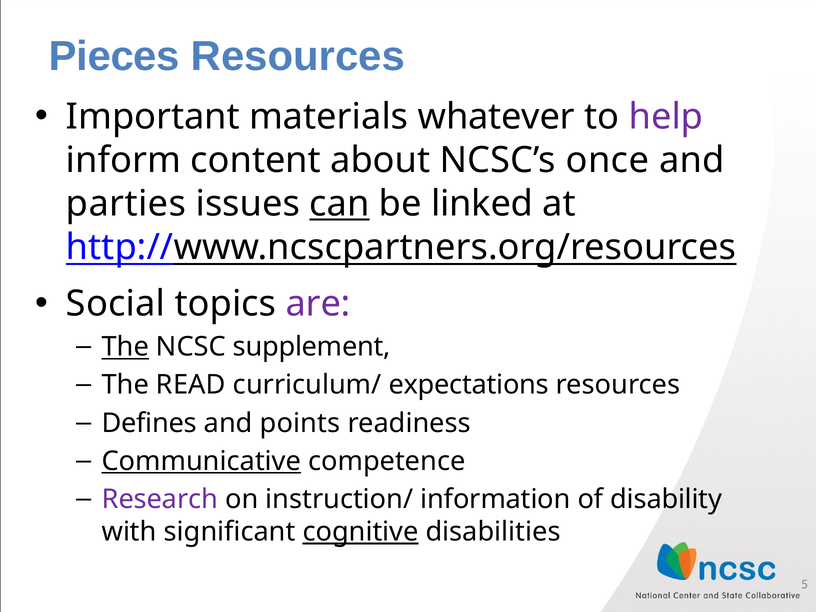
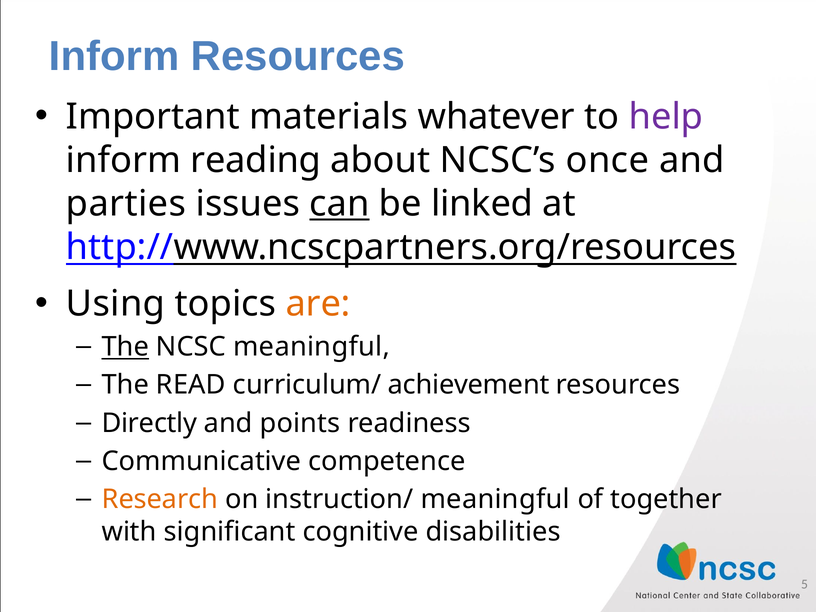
Pieces: Pieces -> Inform (114, 57)
content: content -> reading (256, 160)
Social: Social -> Using (115, 304)
are colour: purple -> orange (318, 304)
NCSC supplement: supplement -> meaningful (311, 347)
expectations: expectations -> achievement (469, 385)
Defines: Defines -> Directly (149, 423)
Communicative underline: present -> none (201, 461)
Research colour: purple -> orange (160, 499)
instruction/ information: information -> meaningful (495, 499)
disability: disability -> together (666, 499)
cognitive underline: present -> none (361, 532)
